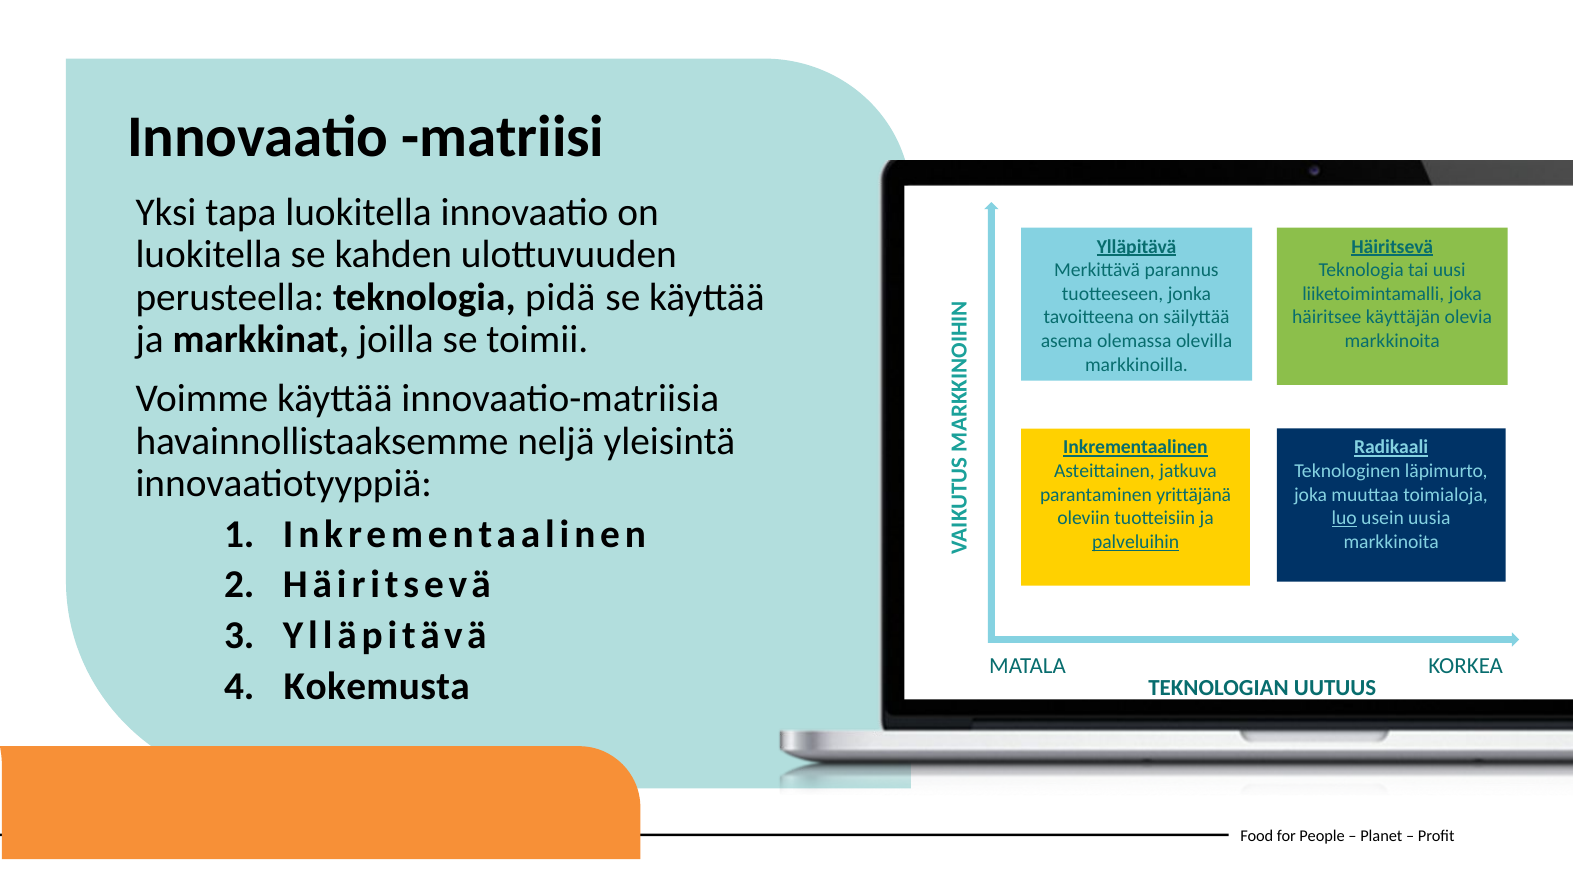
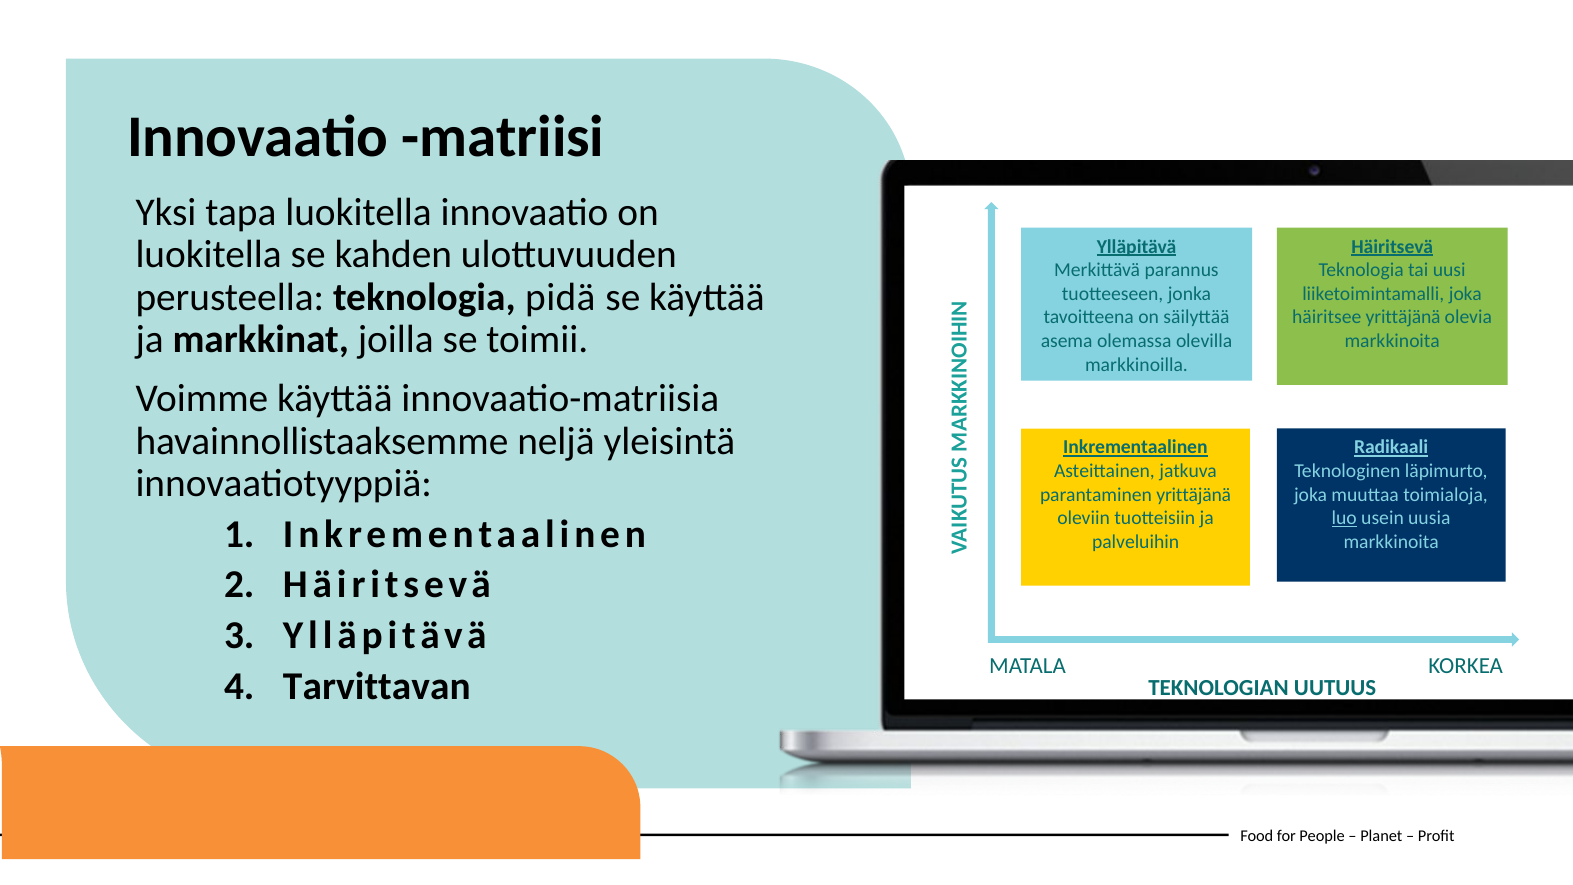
häiritsee käyttäjän: käyttäjän -> yrittäjänä (1403, 317)
palveluihin underline: present -> none (1136, 542)
Kokemusta: Kokemusta -> Tarvittavan (377, 686)
